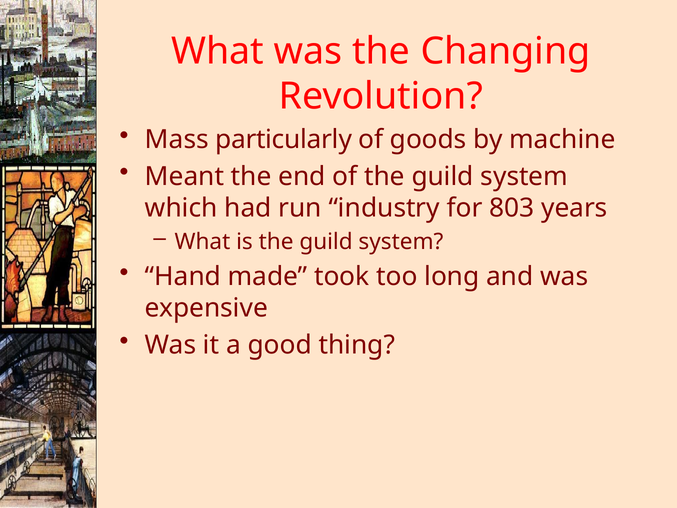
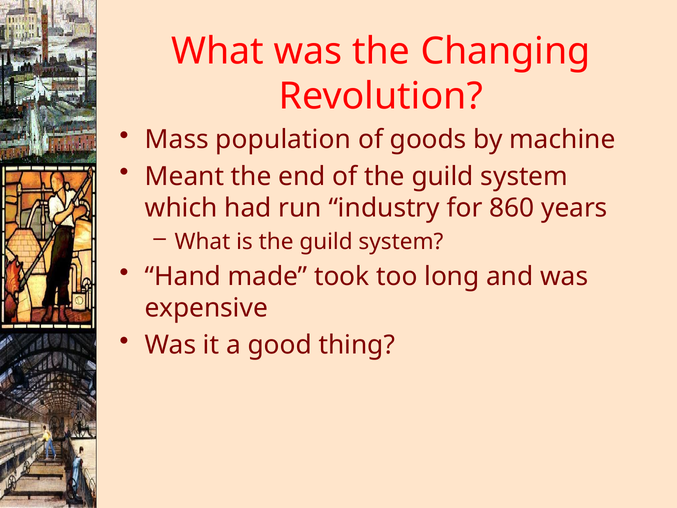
particularly: particularly -> population (283, 140)
803: 803 -> 860 (512, 208)
